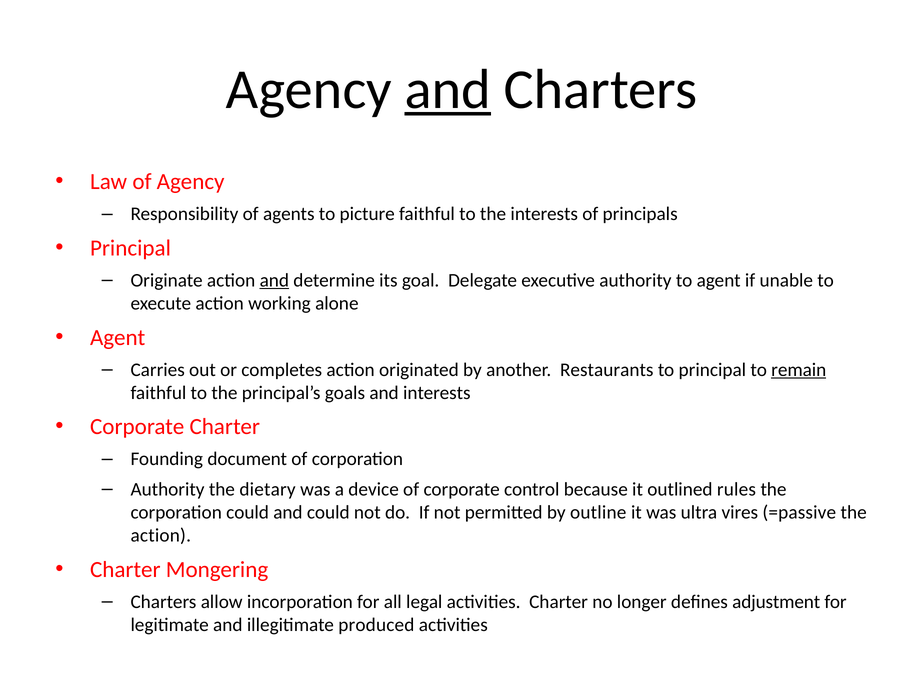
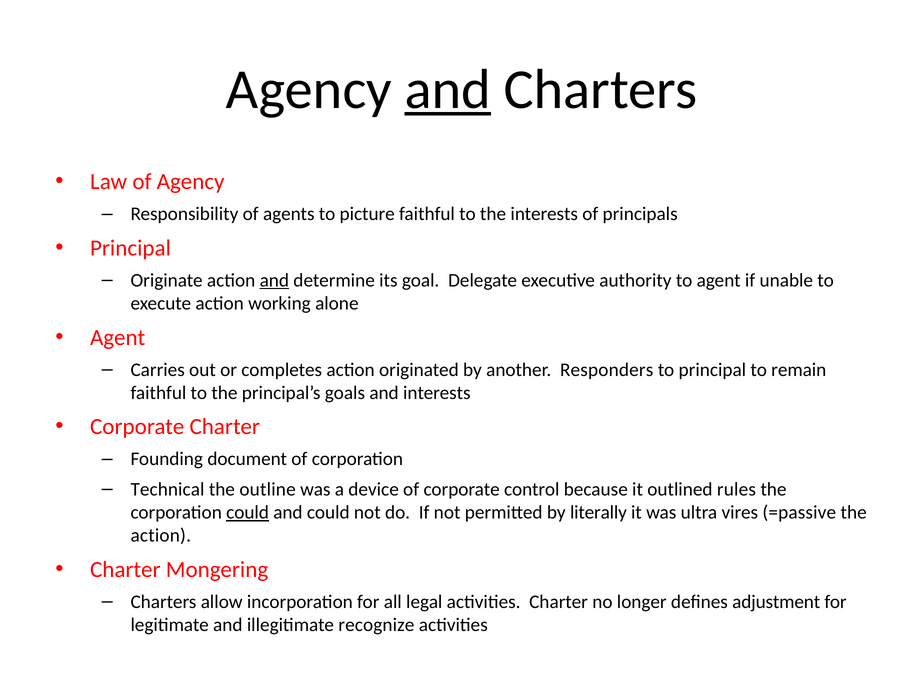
Restaurants: Restaurants -> Responders (607, 370)
remain underline: present -> none (799, 370)
Authority: Authority -> Technical (167, 489)
dietary: dietary -> outline (268, 489)
could underline: none -> present (248, 512)
outline: outline -> literally (598, 512)
produced: produced -> recognize (376, 625)
